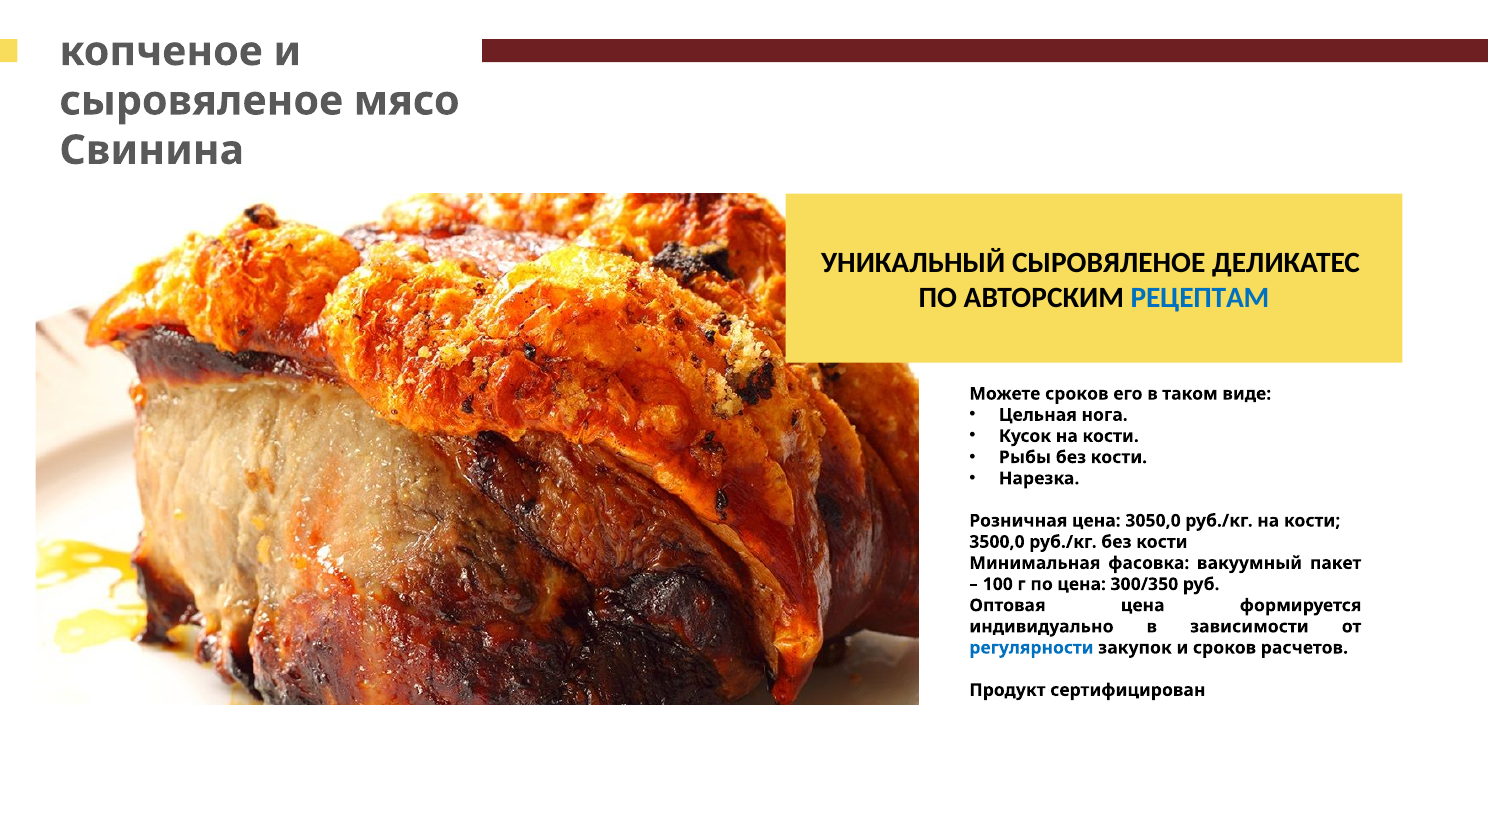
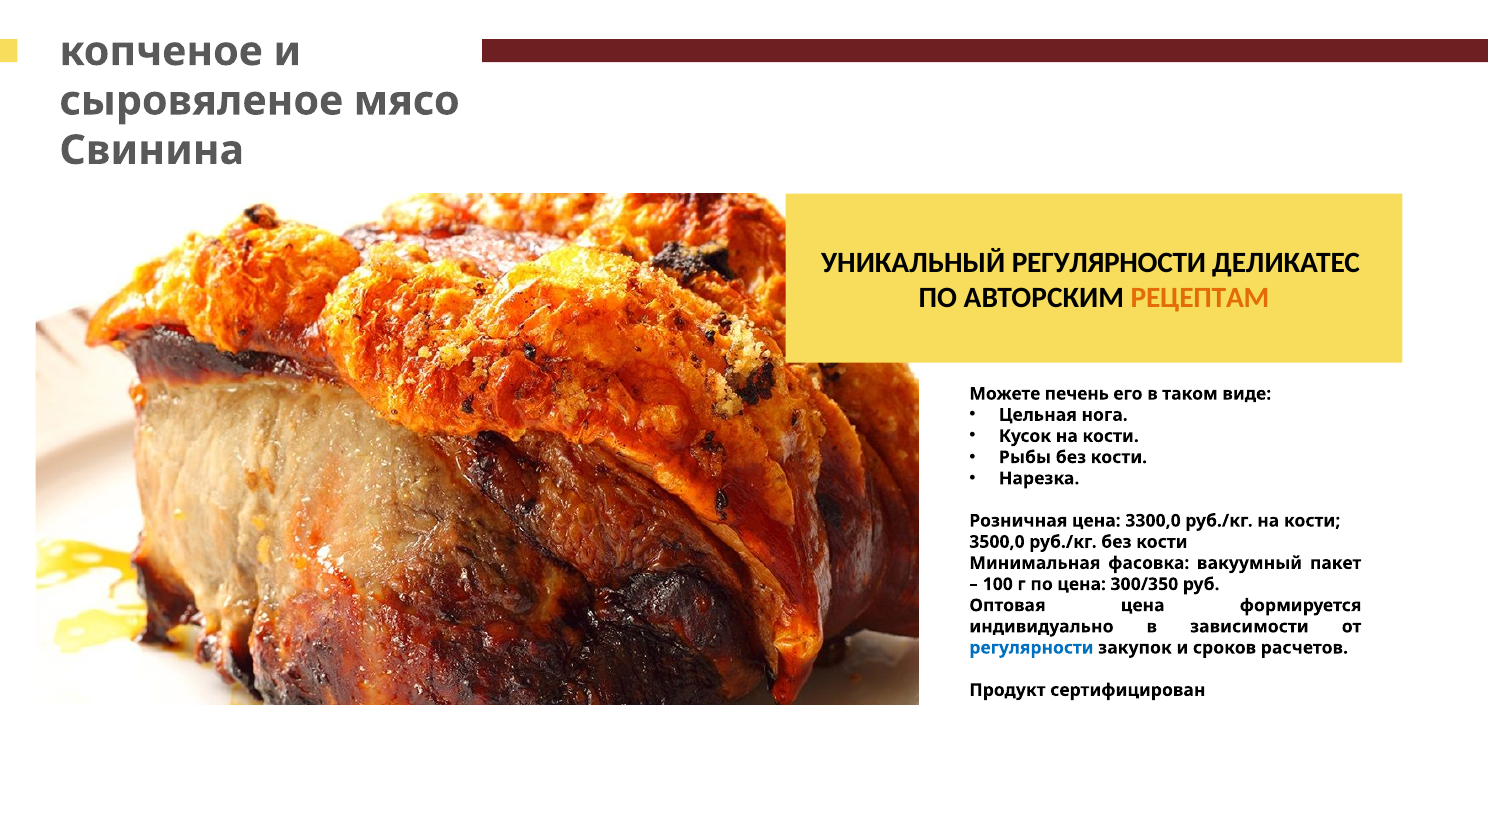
УНИКАЛЬНЫЙ СЫРОВЯЛЕНОЕ: СЫРОВЯЛЕНОЕ -> РЕГУЛЯРНОСТИ (1109, 262)
РЕЦЕПТАМ colour: blue -> orange (1200, 298)
Можете сроков: сроков -> печень (1077, 394)
3050,0: 3050,0 -> 3300,0 (1153, 521)
